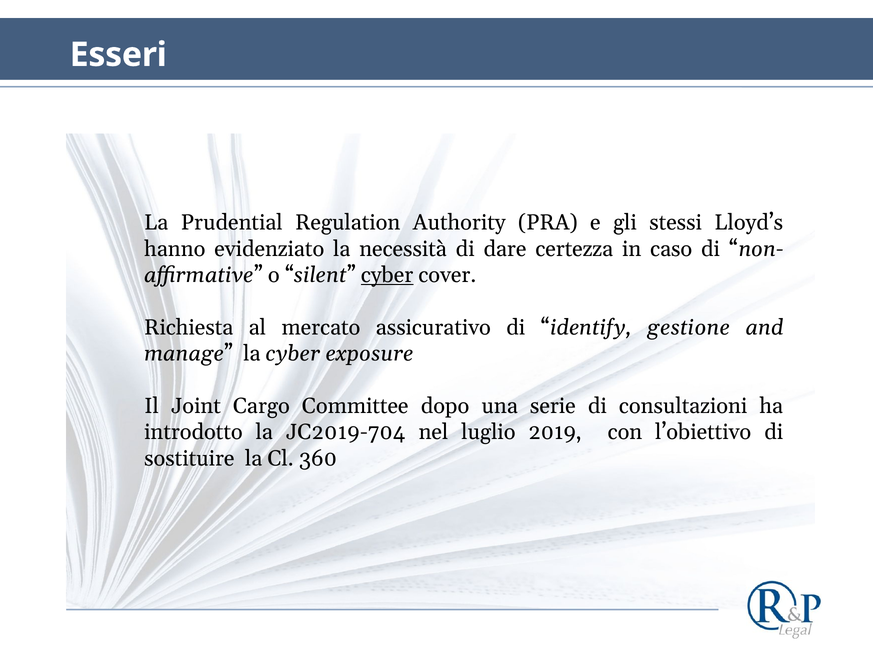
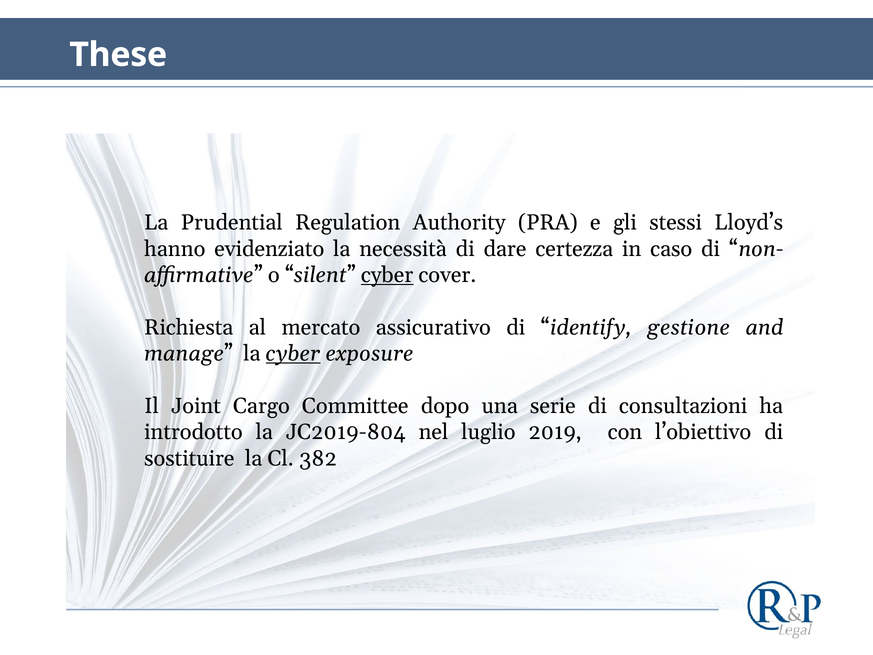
Esseri: Esseri -> These (118, 55)
cyber underline: none -> present (293, 354)
JC2019-704: JC2019-704 -> JC2019-804 (346, 432)
360: 360 -> 382 (318, 458)
